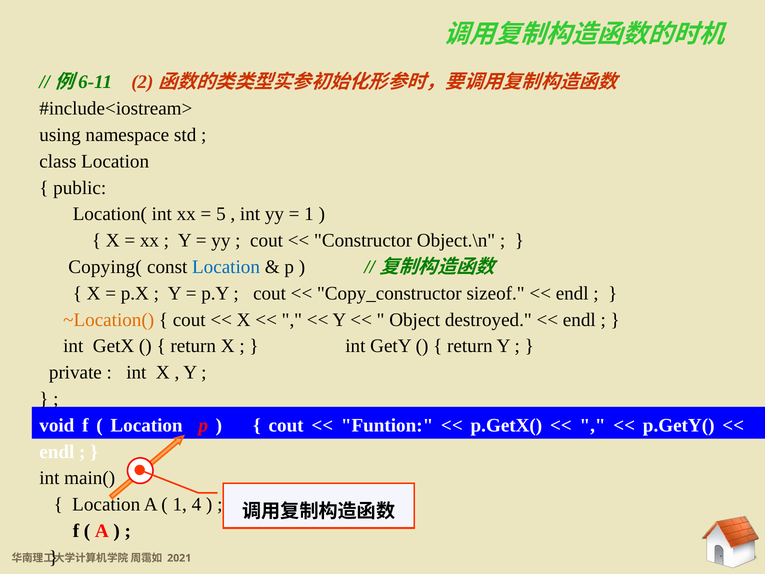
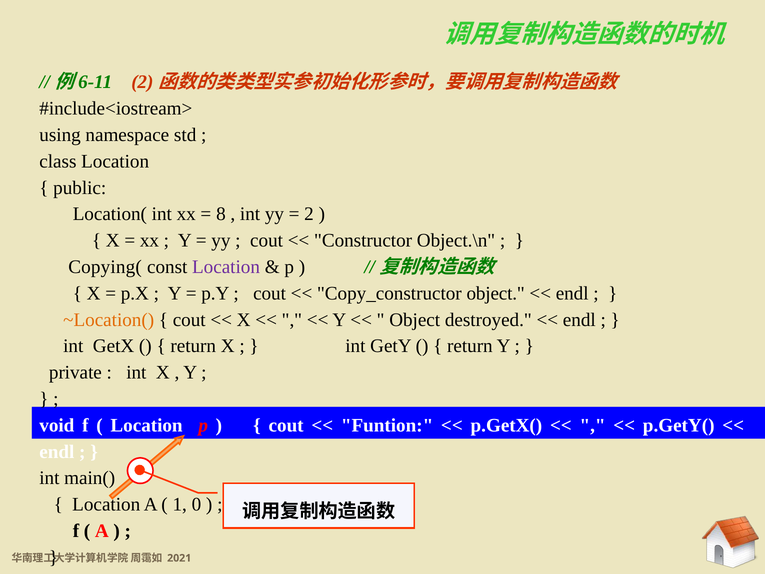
5: 5 -> 8 (221, 214)
1: 1 -> 2 (309, 214)
Location colour: blue -> purple (226, 267)
Copy_constructor sizeof: sizeof -> object (496, 293)
4: 4 -> 0 (196, 504)
